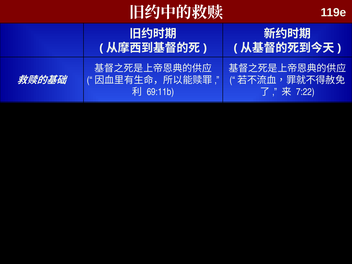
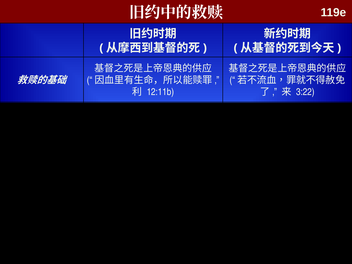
7:22: 7:22 -> 3:22 (305, 92)
69:11b: 69:11b -> 12:11b (160, 92)
